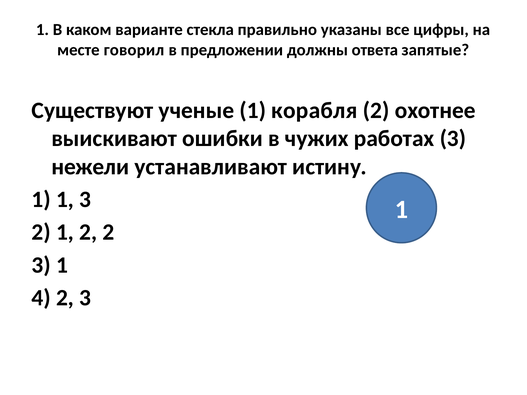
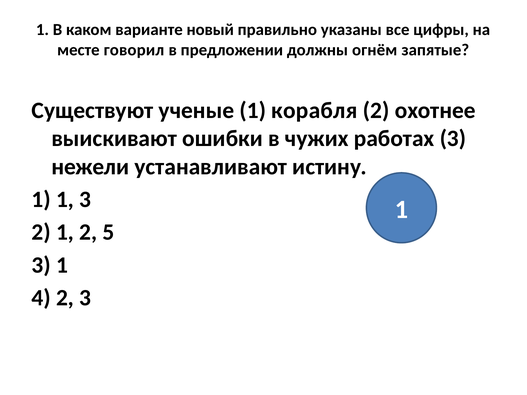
стекла: стекла -> новый (210, 30)
ответа: ответа -> огнём (375, 50)
2 2: 2 -> 5 (108, 232)
